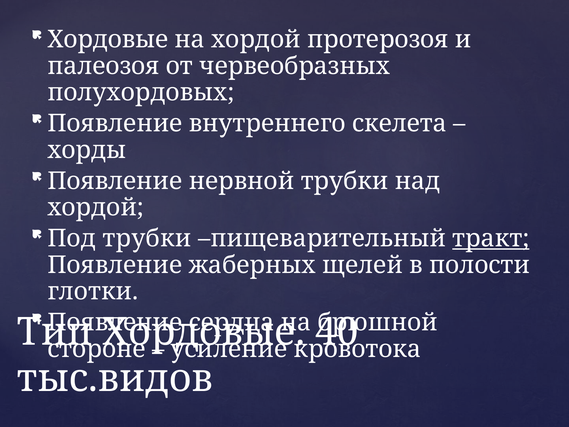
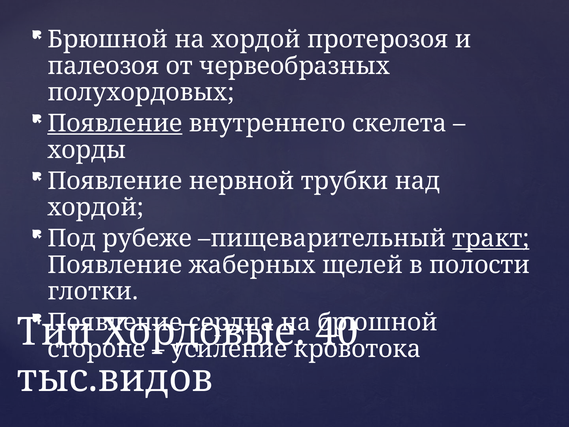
Хордовые: Хордовые -> Брюшной (108, 39)
Появление underline: none -> present (115, 123)
Под трубки: трубки -> рубеже (147, 238)
